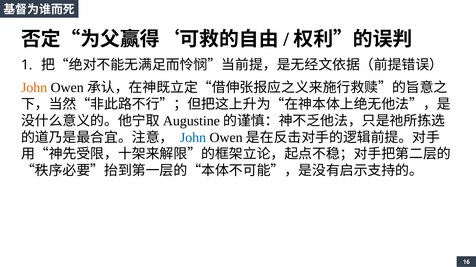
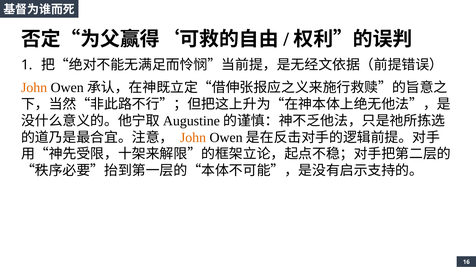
John colour: blue -> orange (193, 138)
